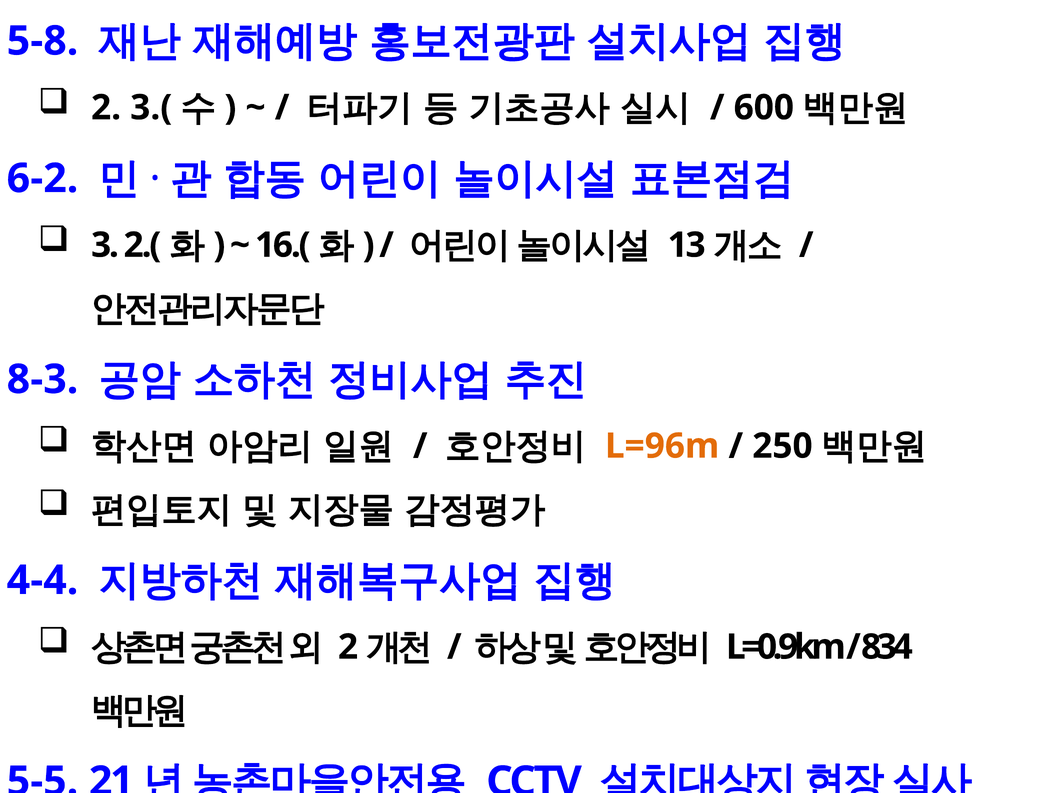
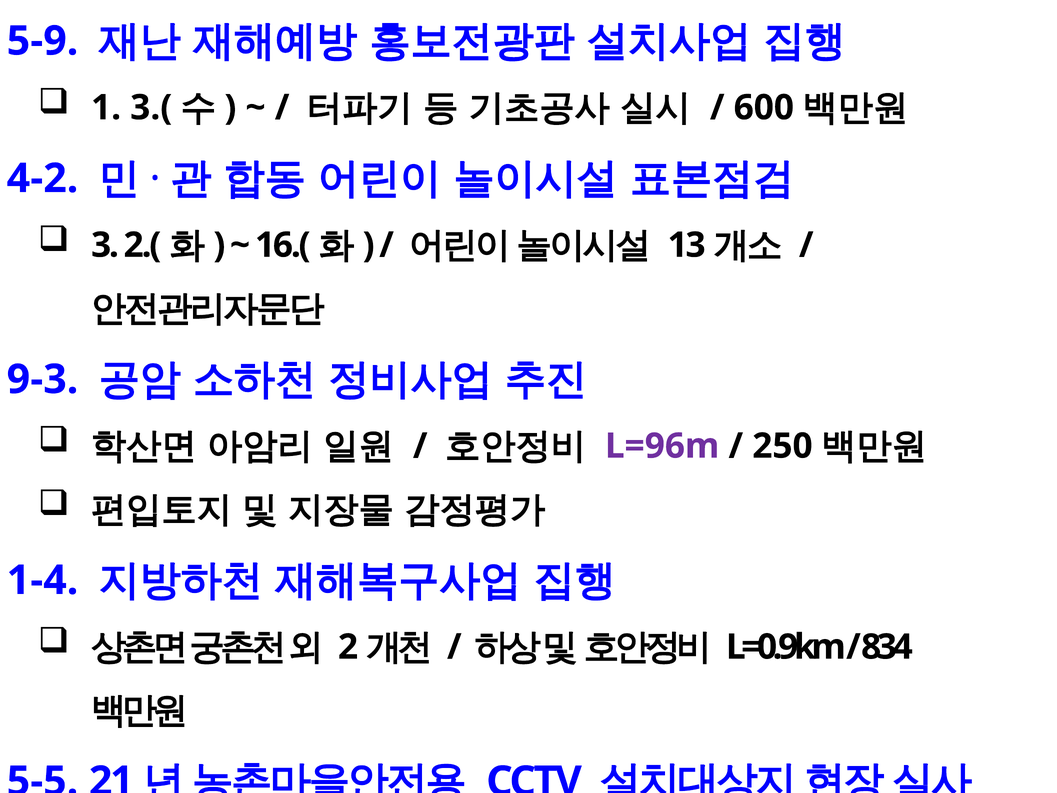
5-8: 5-8 -> 5-9 (42, 41)
2: 2 -> 1 (106, 108)
6-2: 6-2 -> 4-2 (42, 178)
8-3: 8-3 -> 9-3 (42, 379)
L=96m colour: orange -> purple (662, 446)
4-4: 4-4 -> 1-4 (42, 580)
